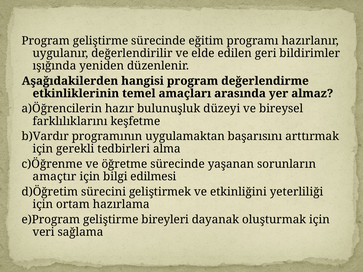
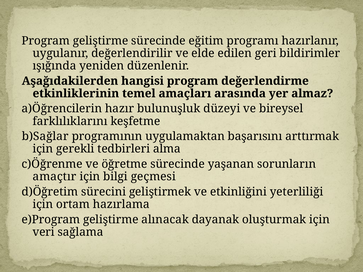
b)Vardır: b)Vardır -> b)Sağlar (45, 137)
edilmesi: edilmesi -> geçmesi (153, 177)
bireyleri: bireyleri -> alınacak (165, 220)
